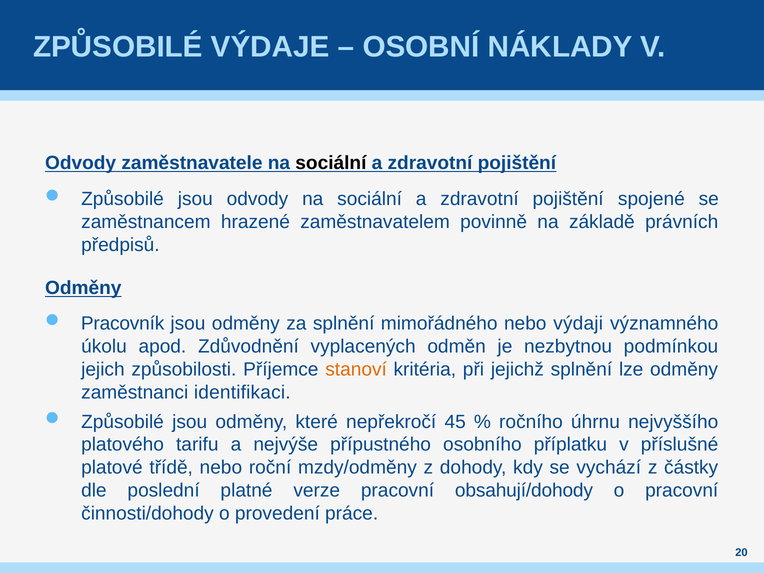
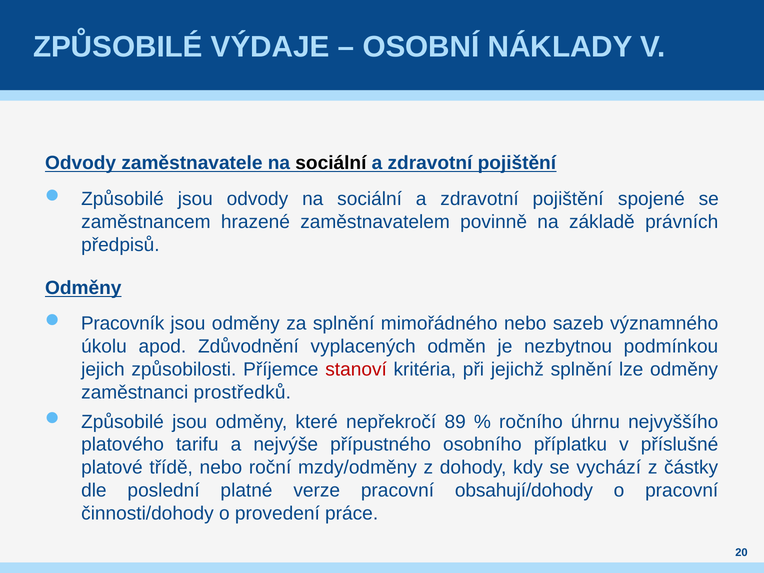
výdaji: výdaji -> sazeb (578, 324)
stanoví colour: orange -> red (356, 370)
identifikaci: identifikaci -> prostředků (242, 392)
45: 45 -> 89 (455, 422)
